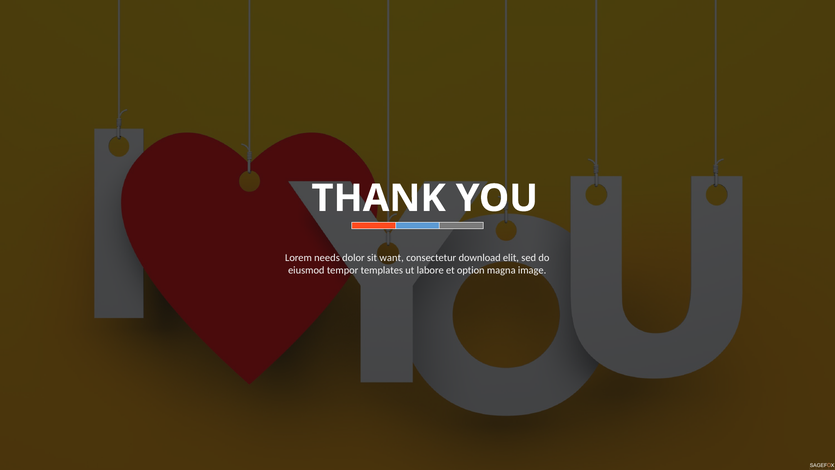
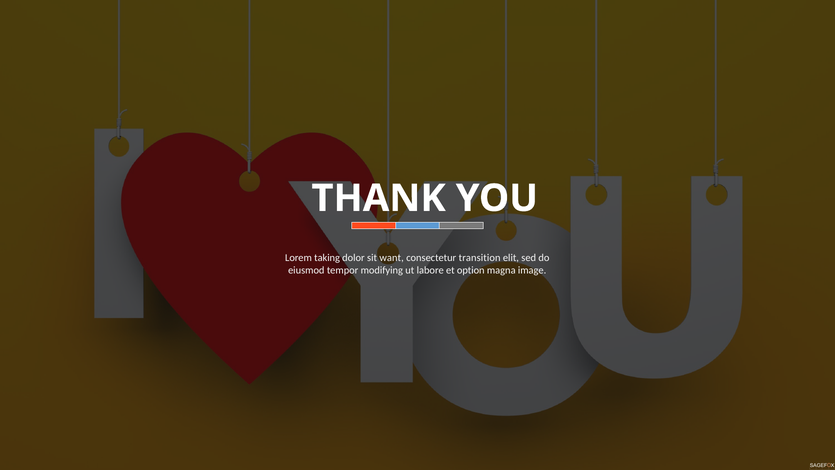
needs: needs -> taking (327, 258)
download: download -> transition (480, 258)
templates: templates -> modifying (382, 270)
